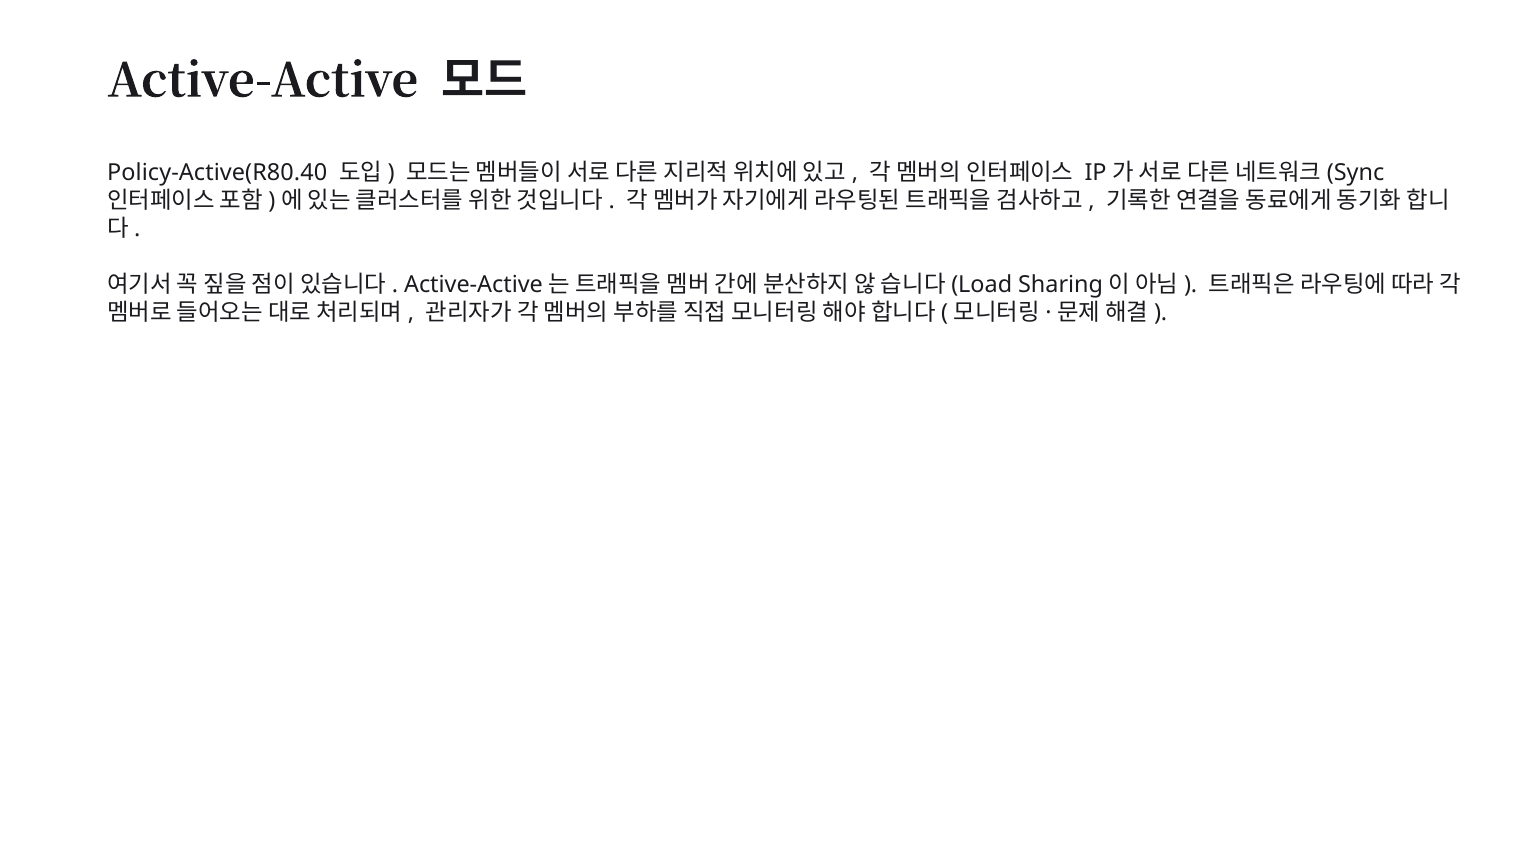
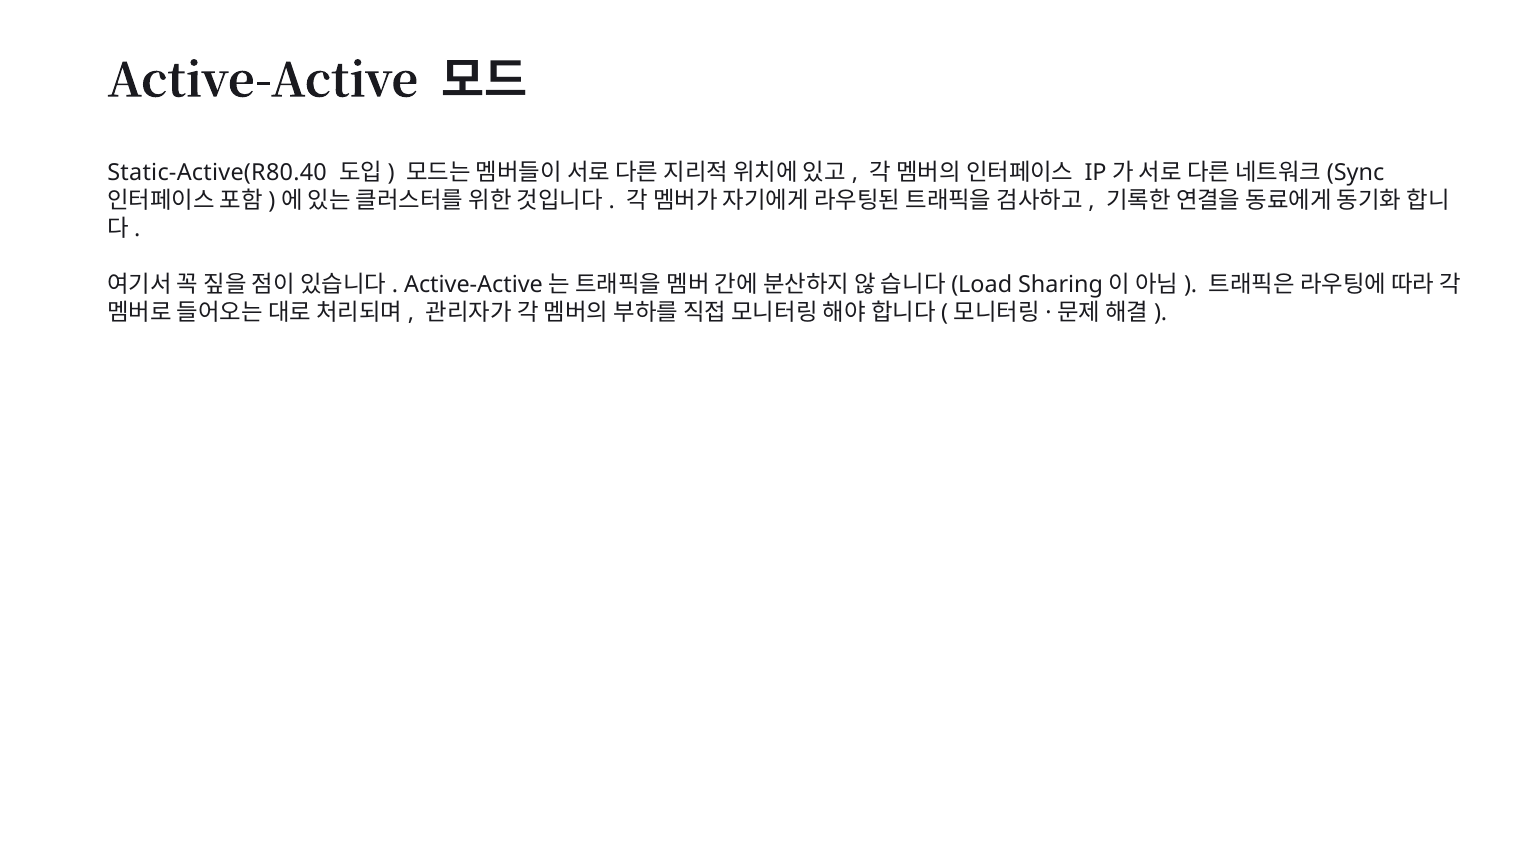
Policy-Active(R80.40: Policy-Active(R80.40 -> Static-Active(R80.40 (217, 173)
